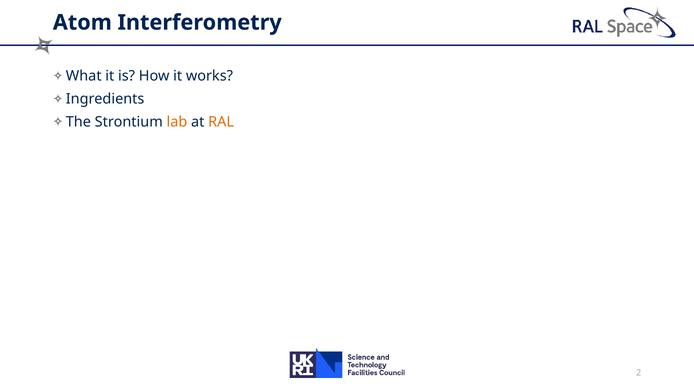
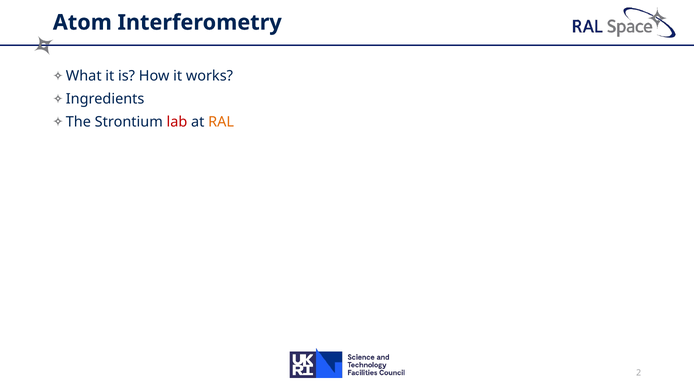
lab colour: orange -> red (177, 122)
